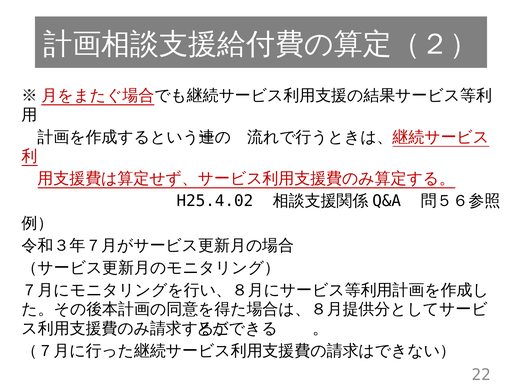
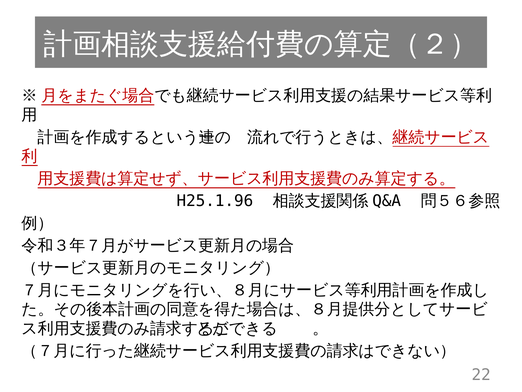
H25.4.02: H25.4.02 -> H25.1.96 (215, 201)
